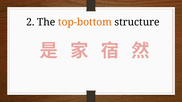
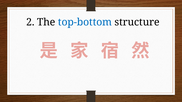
top-bottom colour: orange -> blue (85, 22)
